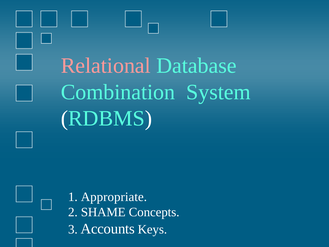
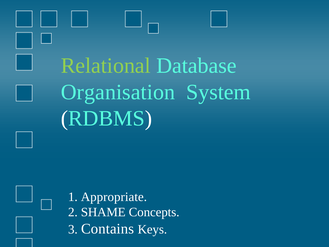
Relational colour: pink -> light green (106, 66)
Combination: Combination -> Organisation (118, 92)
Accounts: Accounts -> Contains (108, 229)
